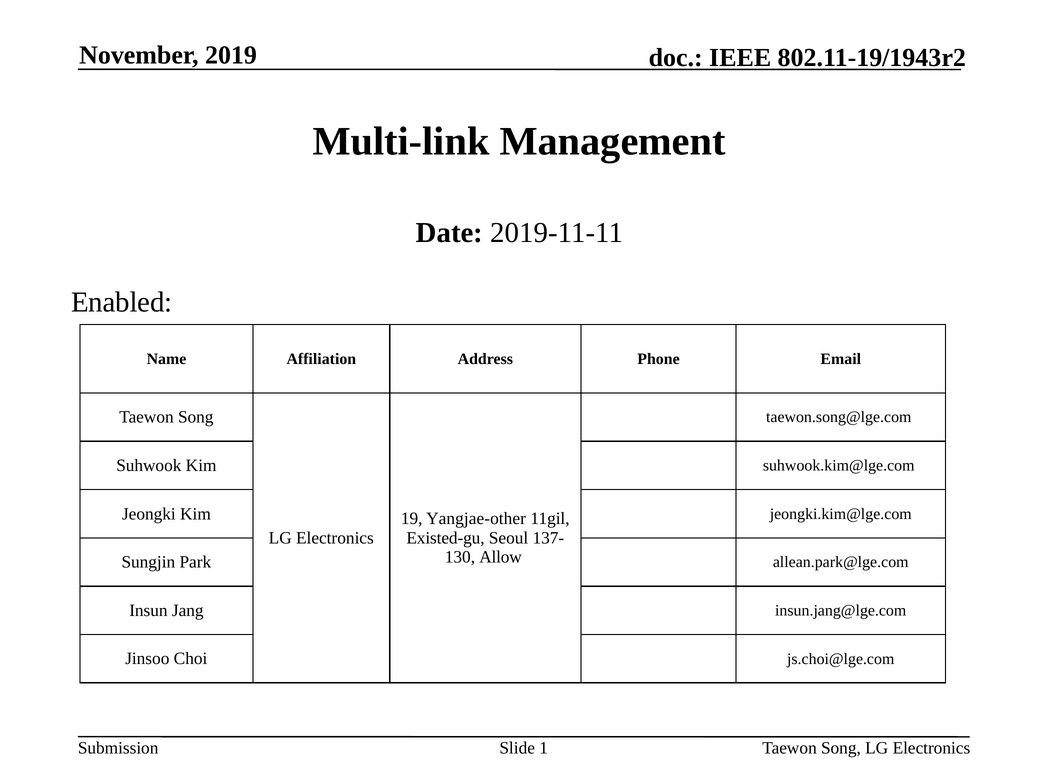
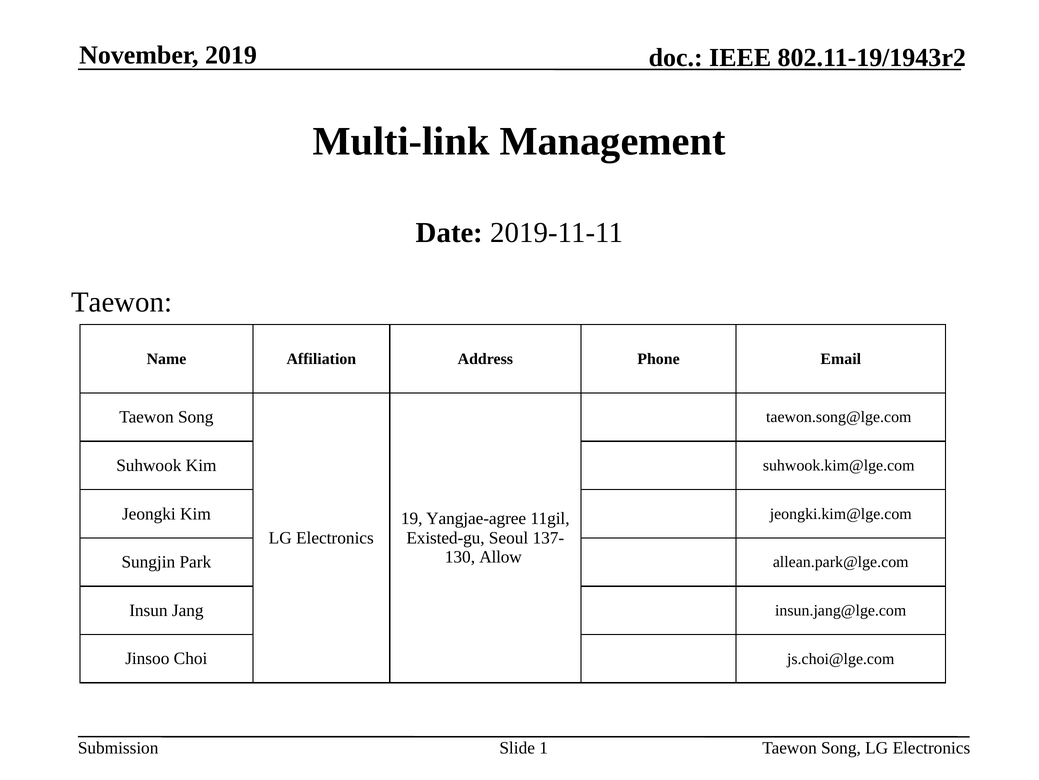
Enabled: Enabled -> Taewon (122, 302)
Yangjae-other: Yangjae-other -> Yangjae-agree (476, 518)
